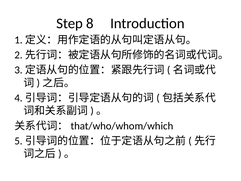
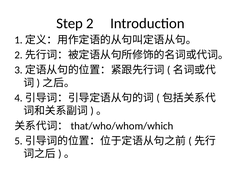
8: 8 -> 2 (90, 23)
